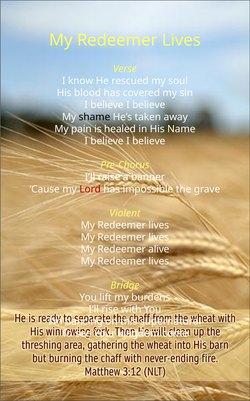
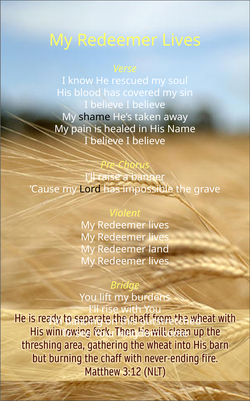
Lord colour: red -> black (90, 189)
alive: alive -> land (159, 249)
supernatural: supernatural -> outstretched (171, 321)
